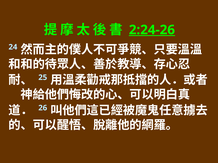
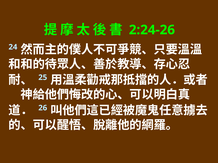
2:24-26 underline: present -> none (152, 30)
